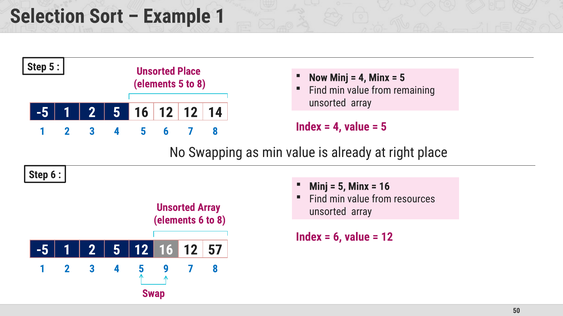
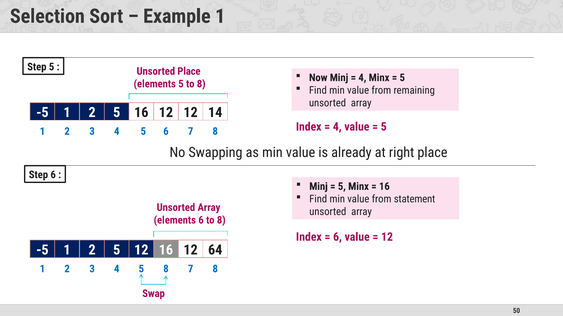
resources: resources -> statement (415, 199)
57: 57 -> 64 (215, 250)
5 9: 9 -> 8 (166, 269)
